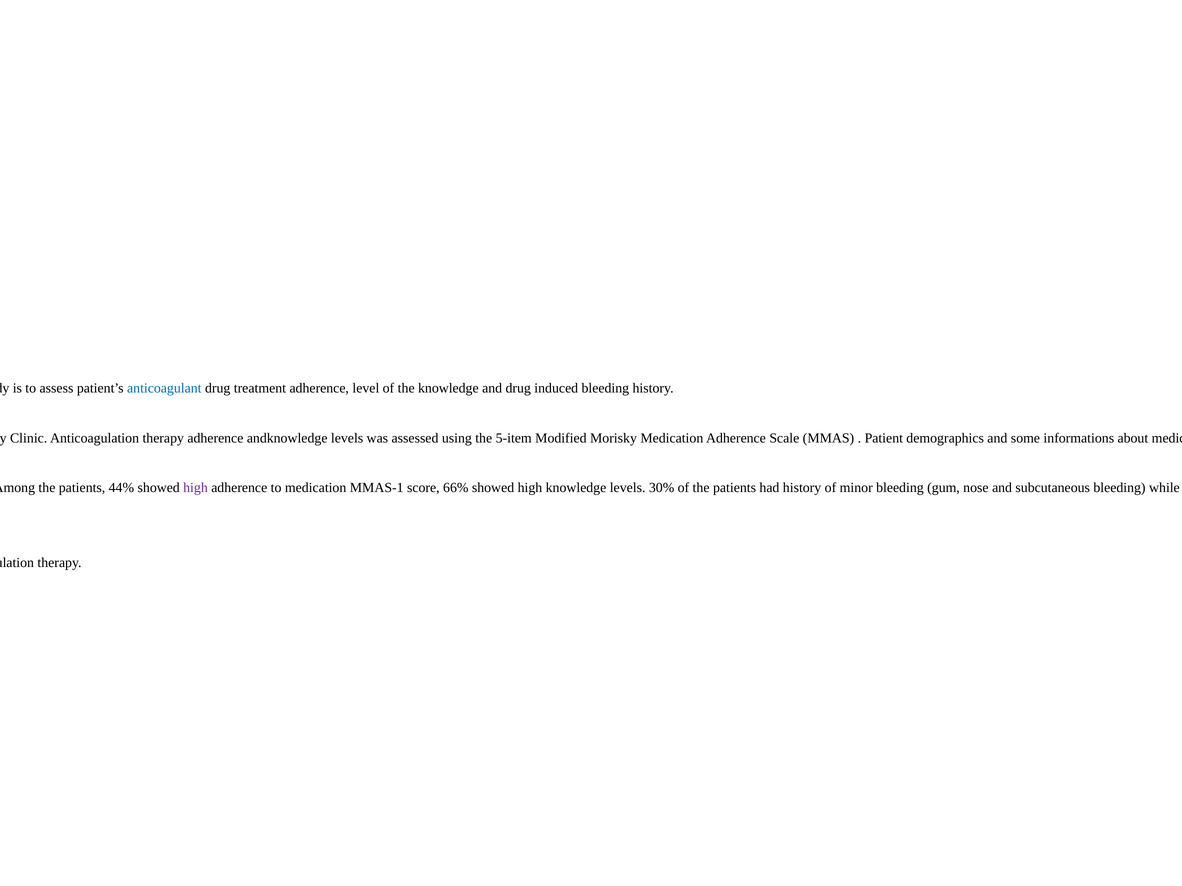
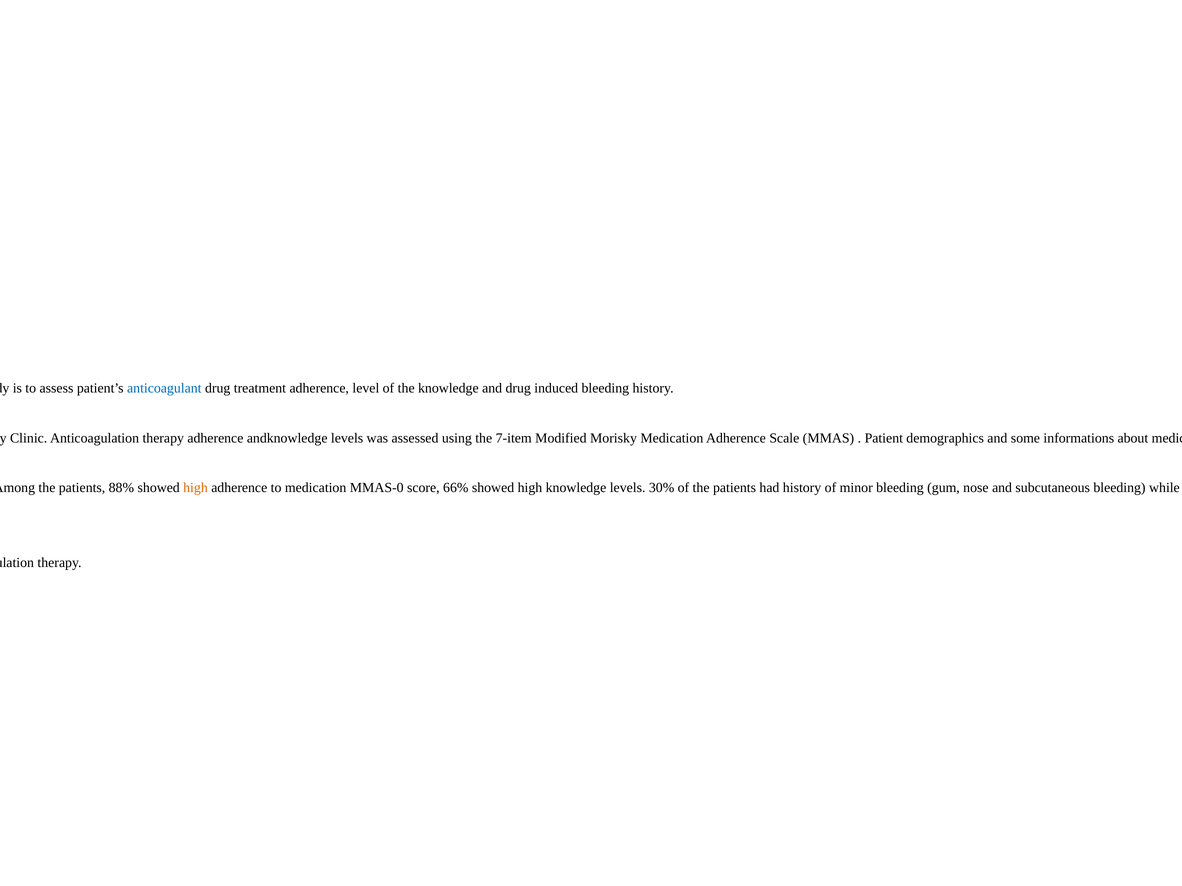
5-item: 5-item -> 7-item (514, 438)
44%: 44% -> 88% (121, 488)
high colour: purple -> orange (196, 488)
MMAS-1: MMAS-1 -> MMAS-0 (377, 488)
